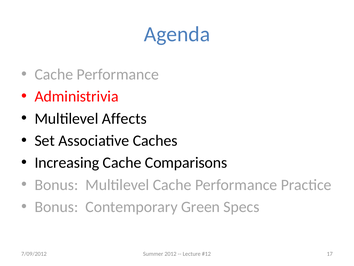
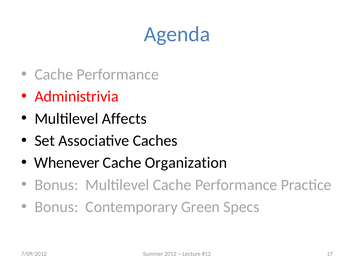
Increasing: Increasing -> Whenever (67, 162)
Comparisons: Comparisons -> Organization (186, 162)
